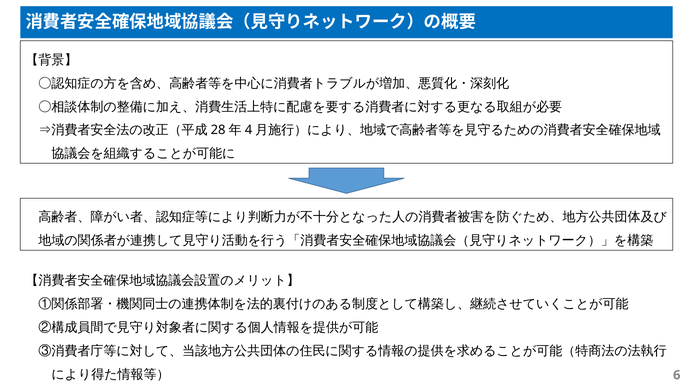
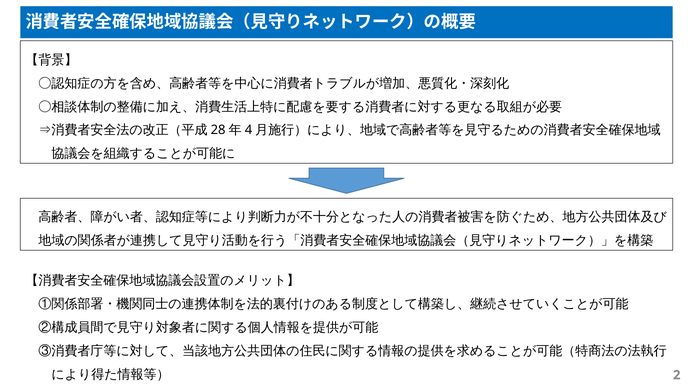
6: 6 -> 2 (677, 375)
